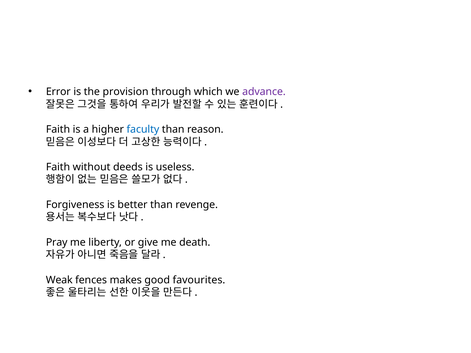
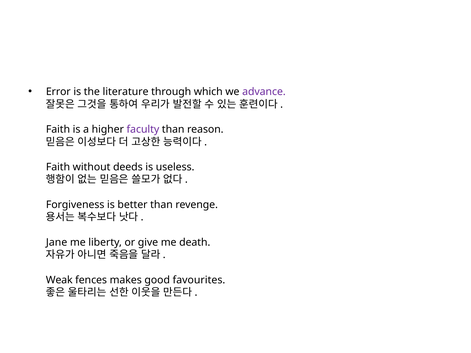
provision: provision -> literature (126, 92)
faculty colour: blue -> purple (143, 129)
Pray: Pray -> Jane (57, 242)
